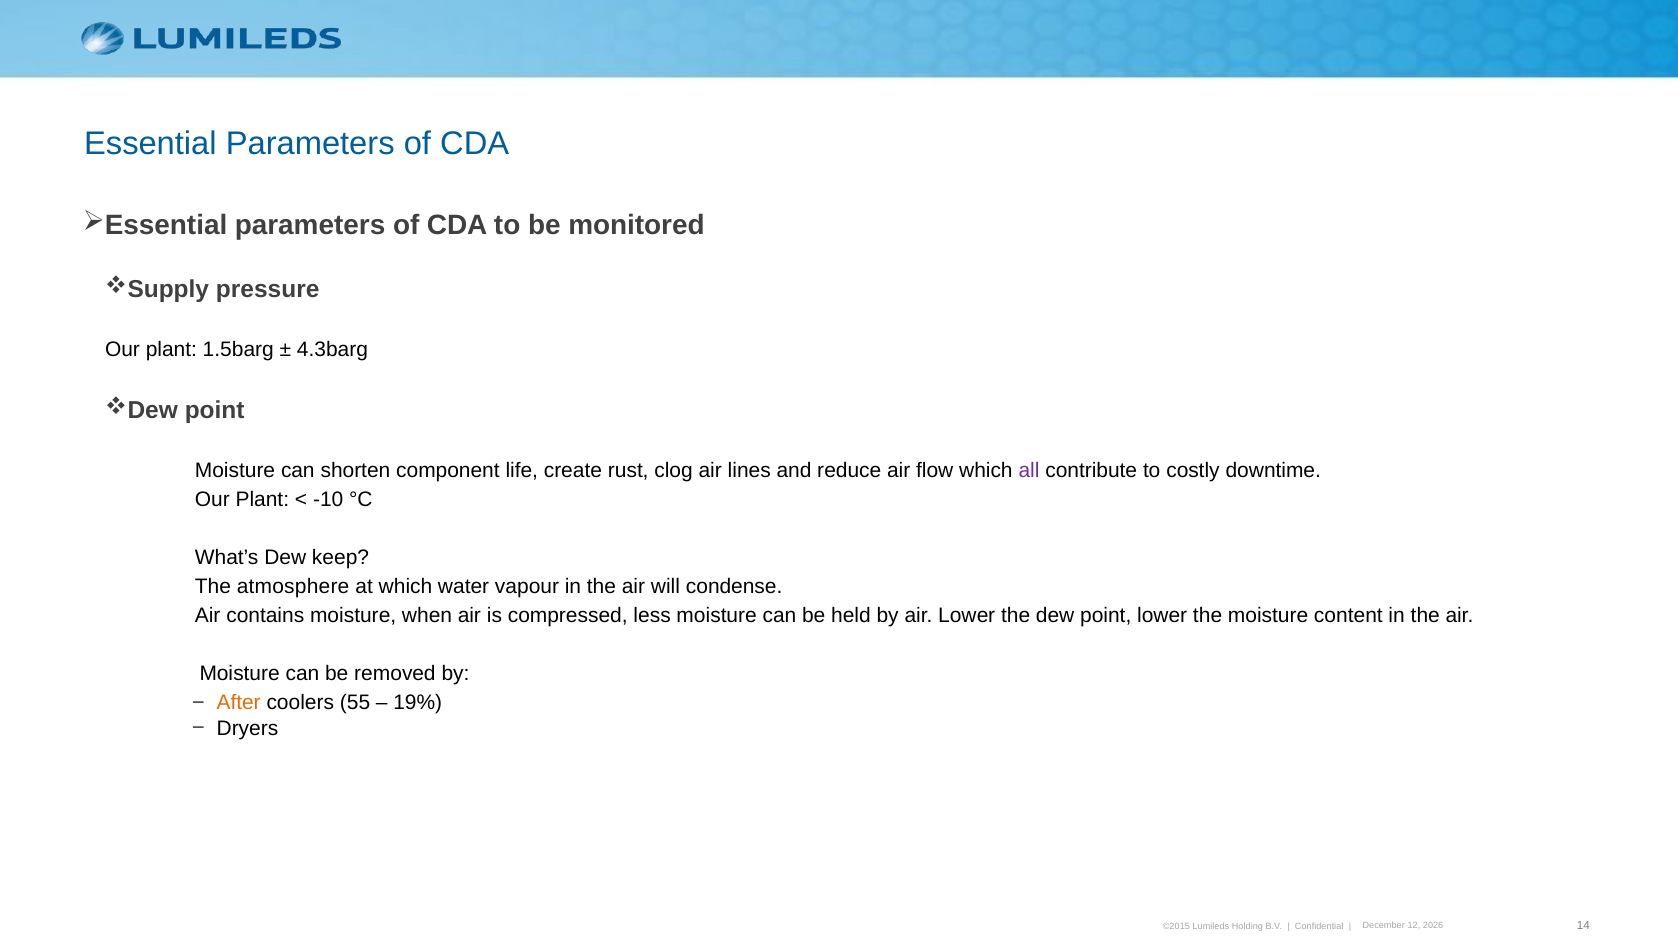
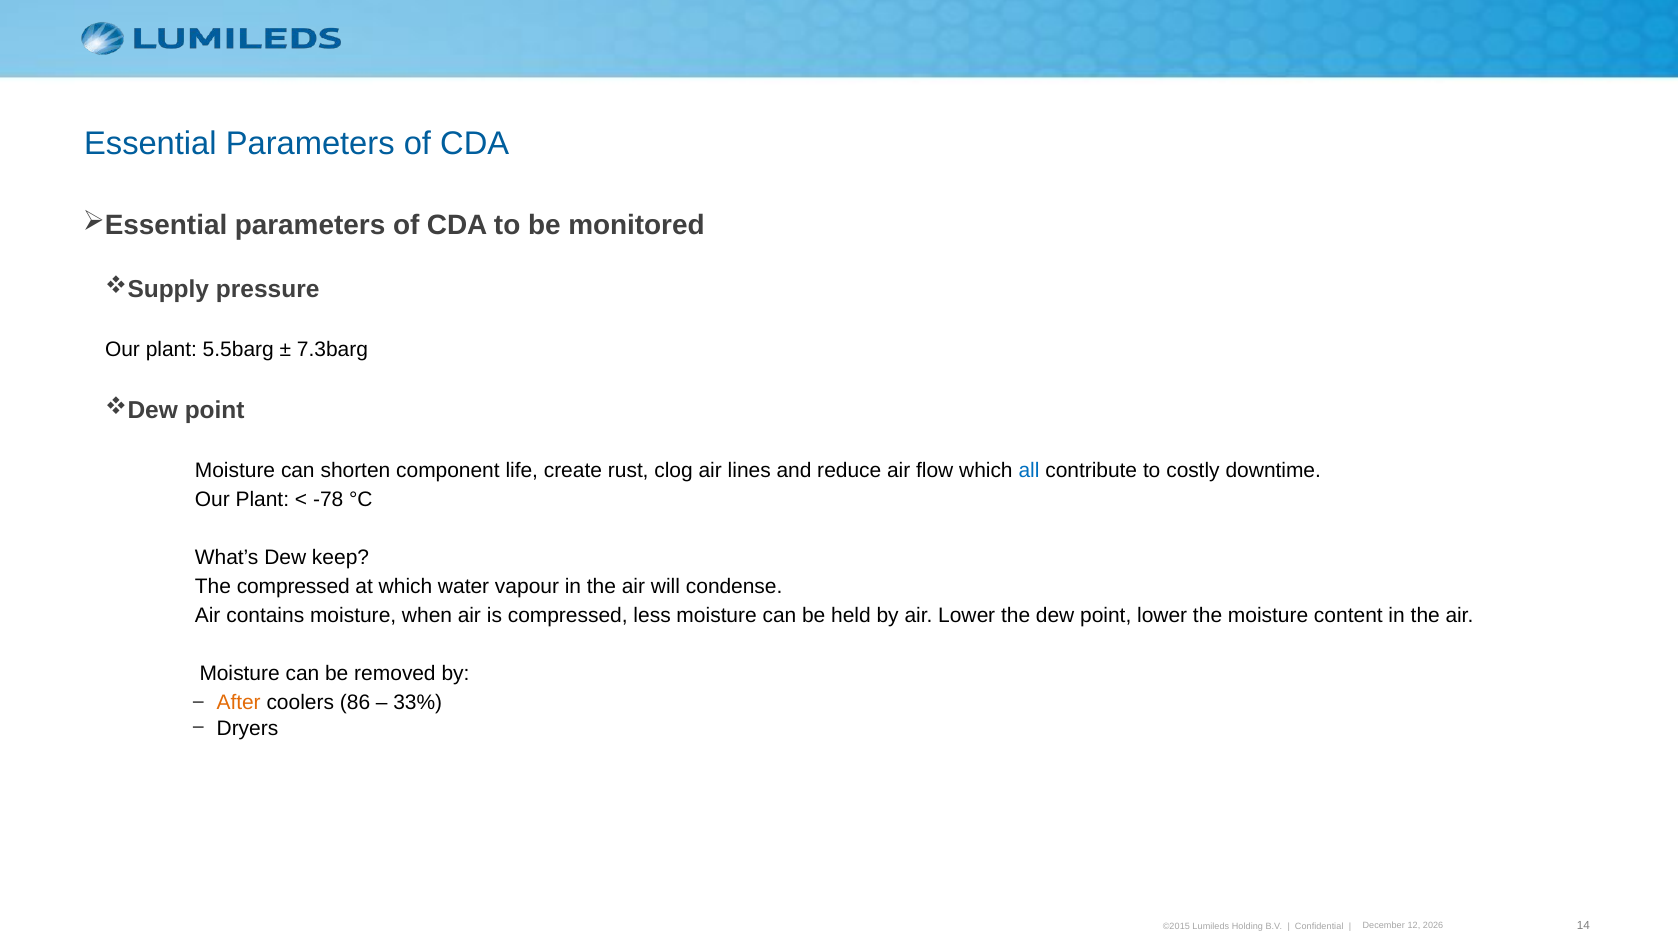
1.5barg: 1.5barg -> 5.5barg (238, 350)
4.3barg: 4.3barg -> 7.3barg (332, 350)
all colour: purple -> blue (1029, 470)
-10: -10 -> -78 (328, 499)
The atmosphere: atmosphere -> compressed (293, 587)
55: 55 -> 86 (355, 703)
19%: 19% -> 33% (418, 703)
